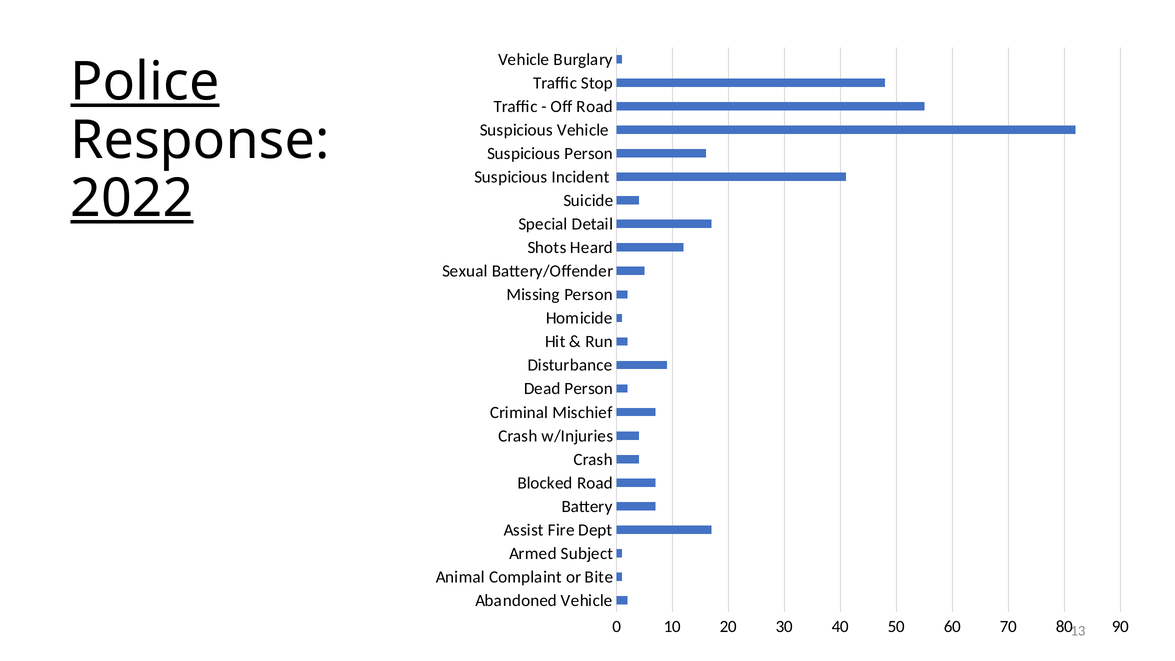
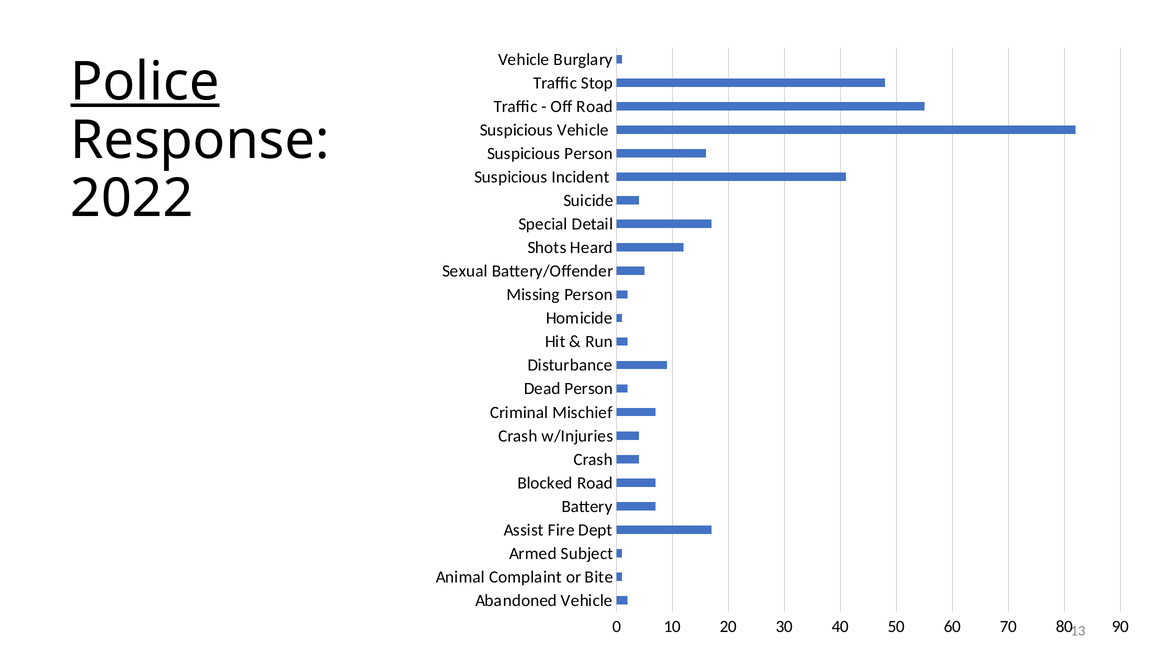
2022 underline: present -> none (132, 199)
